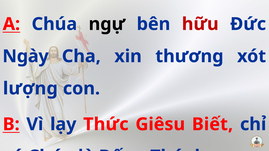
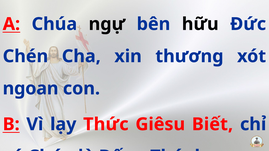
hữu colour: red -> black (200, 24)
Ngày: Ngày -> Chén (25, 56)
lượng: lượng -> ngoan (31, 89)
